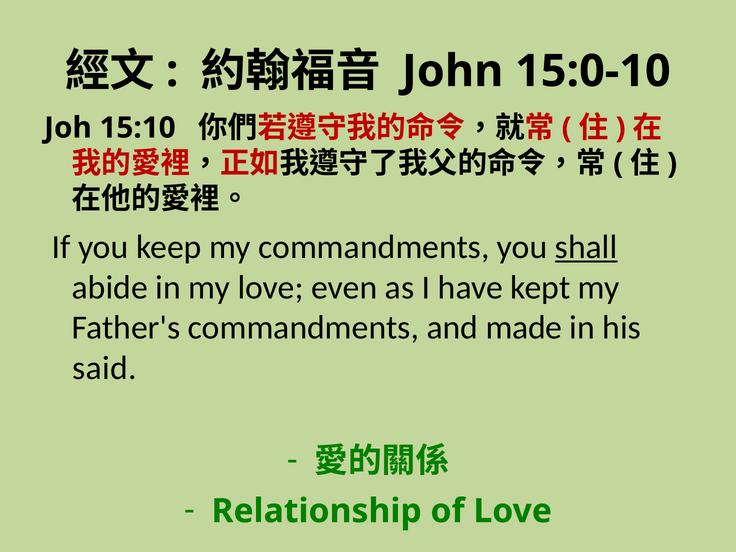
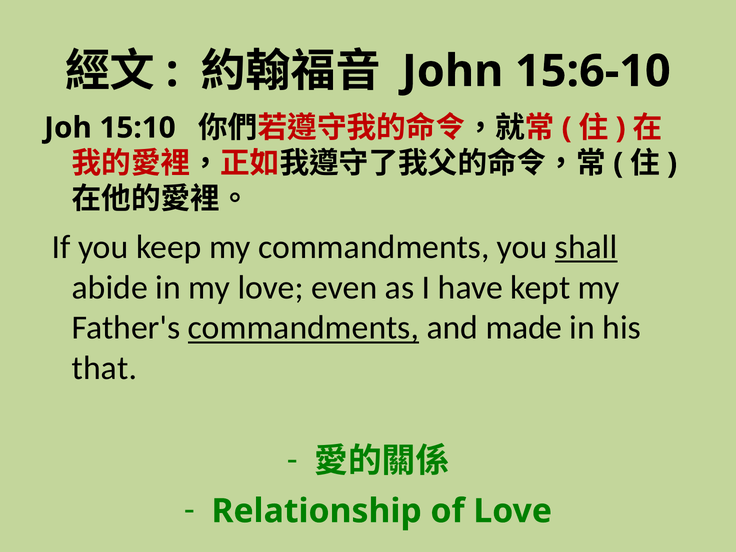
15:0-10: 15:0-10 -> 15:6-10 (593, 71)
commandments underline: none -> present (303, 328)
said: said -> that (104, 368)
